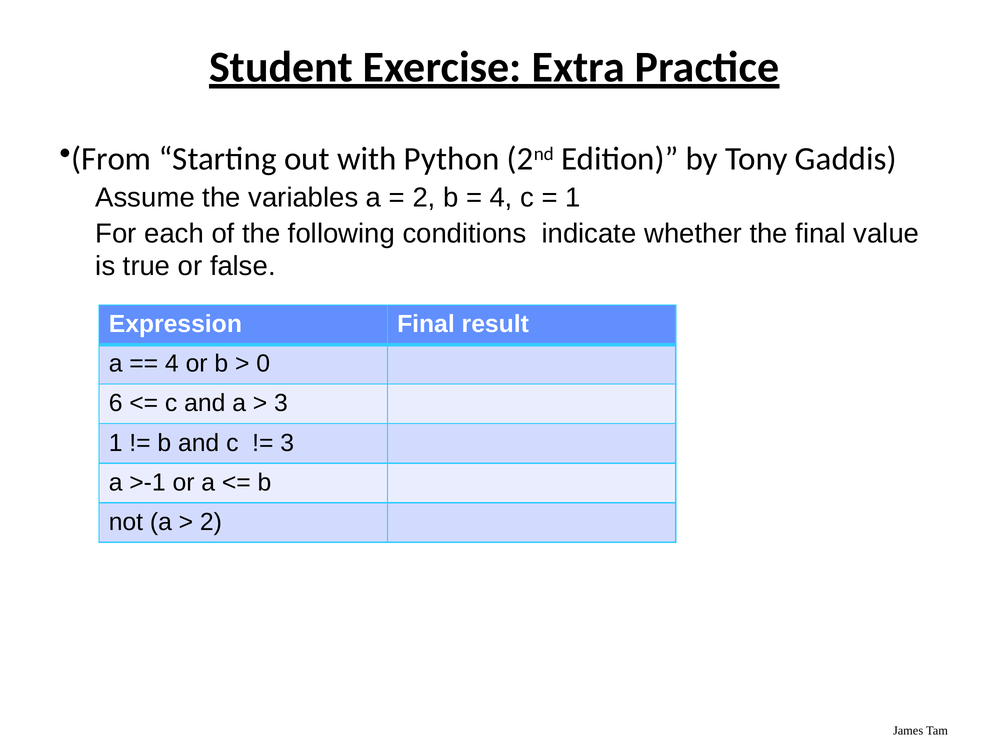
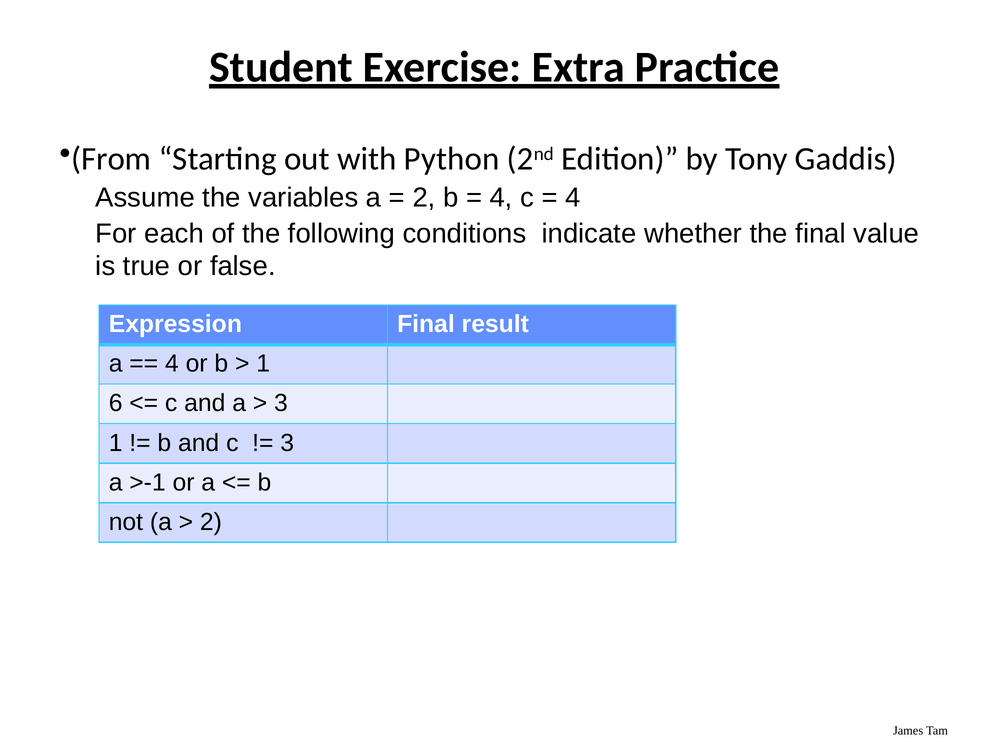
1: 1 -> 4 (573, 198)
0: 0 -> 1 (263, 364)
